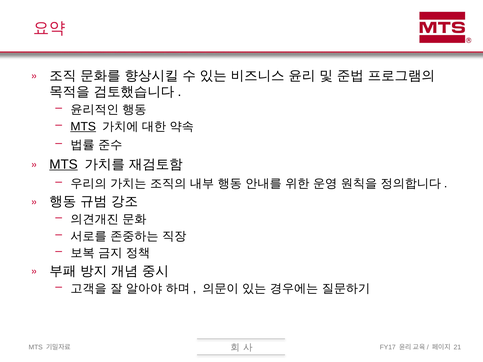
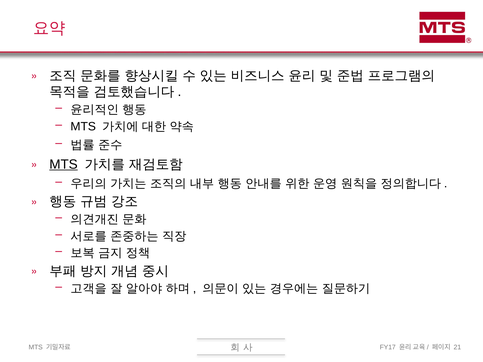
MTS underline: present -> none (83, 126)
